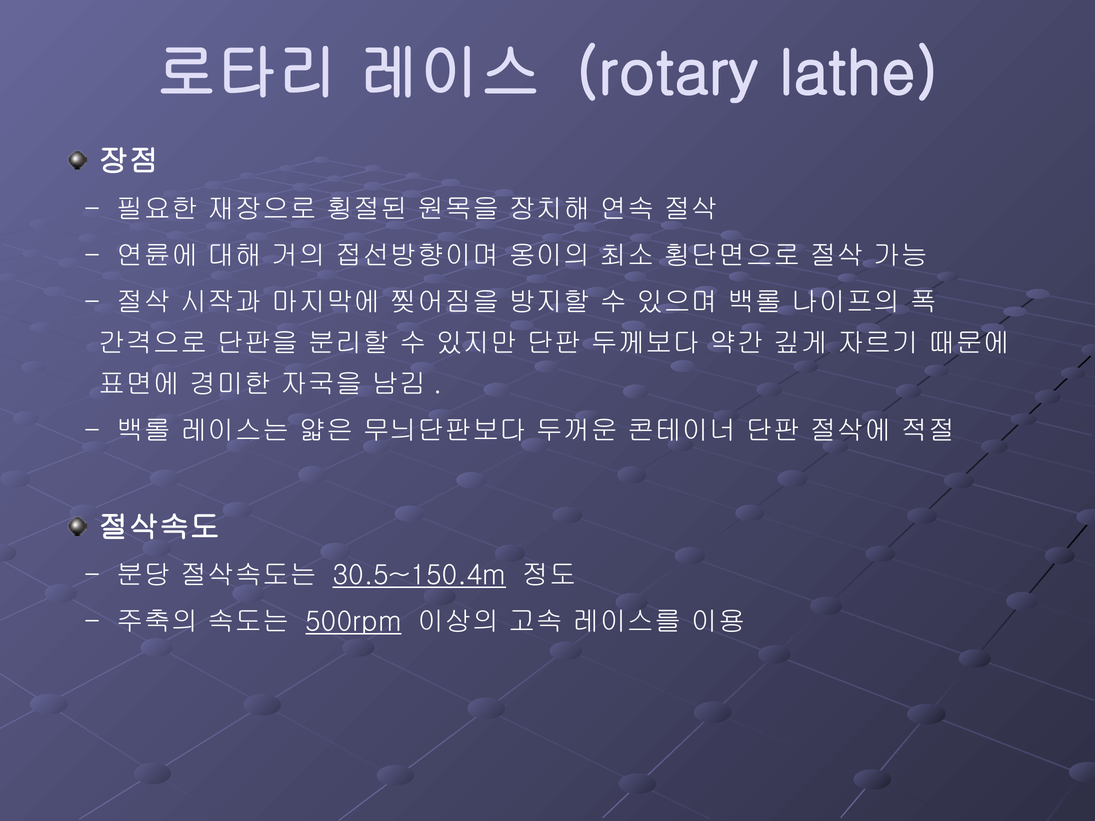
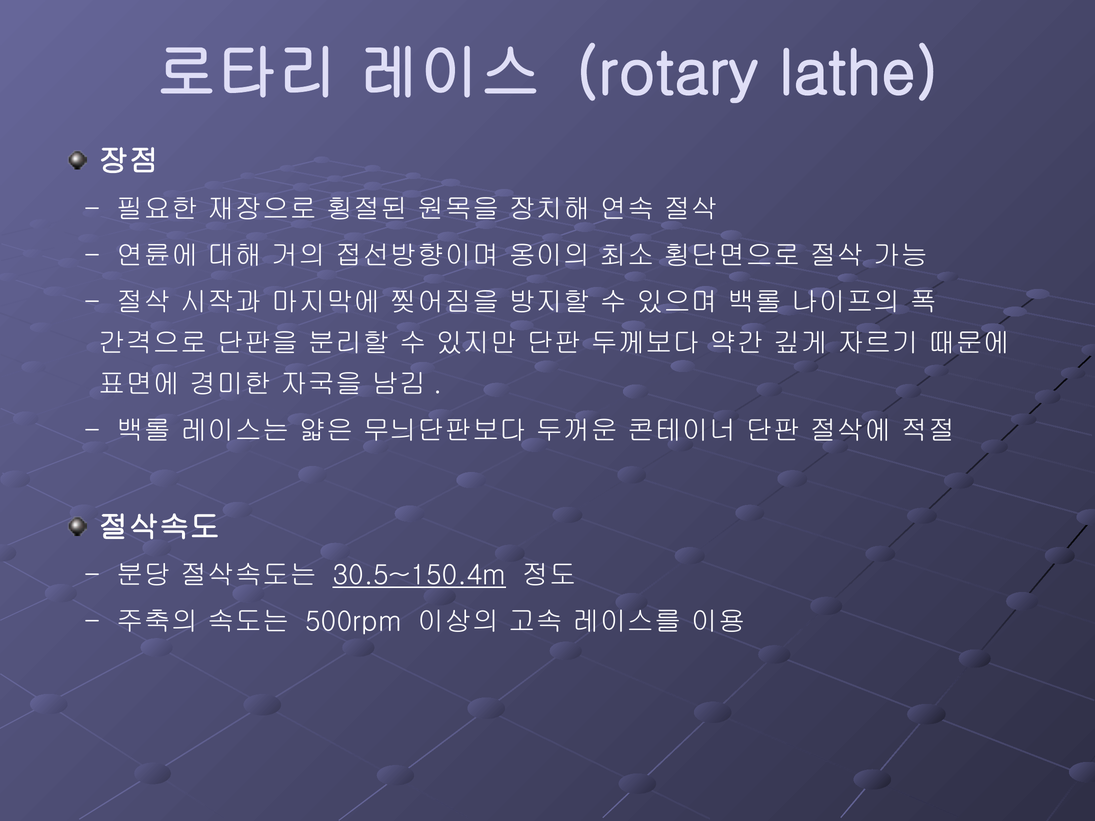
500rpm underline: present -> none (353, 622)
